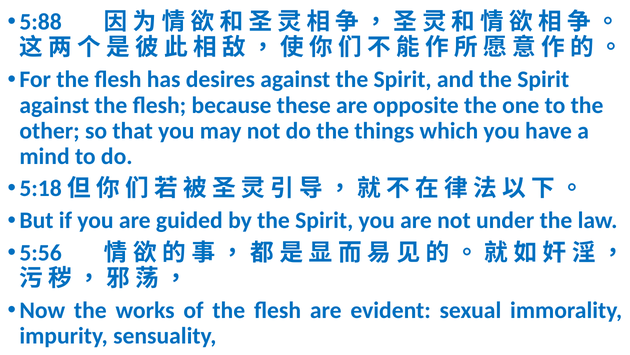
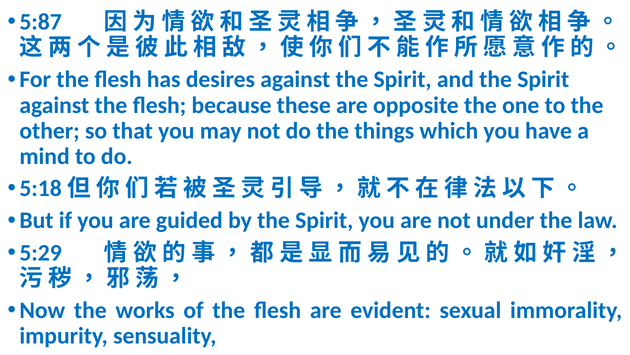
5:88: 5:88 -> 5:87 (41, 22)
5:56: 5:56 -> 5:29 (41, 252)
